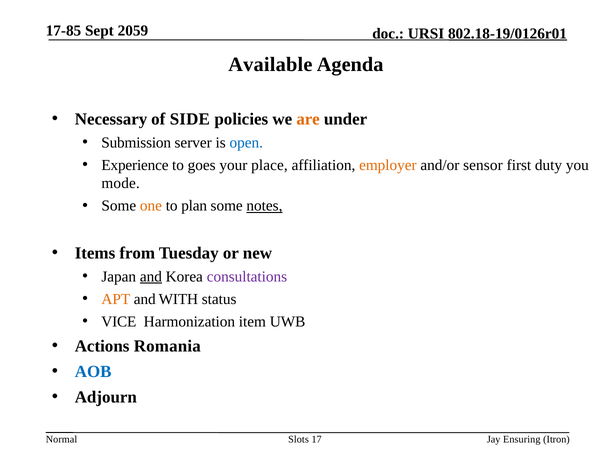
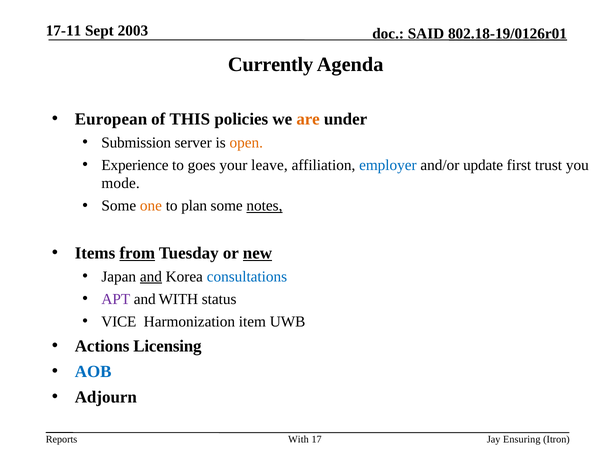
17-85: 17-85 -> 17-11 (63, 30)
2059: 2059 -> 2003 (133, 30)
URSI: URSI -> SAID (426, 34)
Available: Available -> Currently (271, 65)
Necessary: Necessary -> European (111, 119)
SIDE: SIDE -> THIS (190, 119)
open colour: blue -> orange (246, 142)
place: place -> leave (269, 165)
employer colour: orange -> blue (388, 165)
sensor: sensor -> update (483, 165)
duty: duty -> trust (549, 165)
from underline: none -> present (137, 253)
new underline: none -> present (257, 253)
consultations colour: purple -> blue (247, 276)
APT colour: orange -> purple (116, 299)
Romania: Romania -> Licensing (167, 346)
Normal: Normal -> Reports (62, 439)
Slots: Slots -> With (298, 439)
